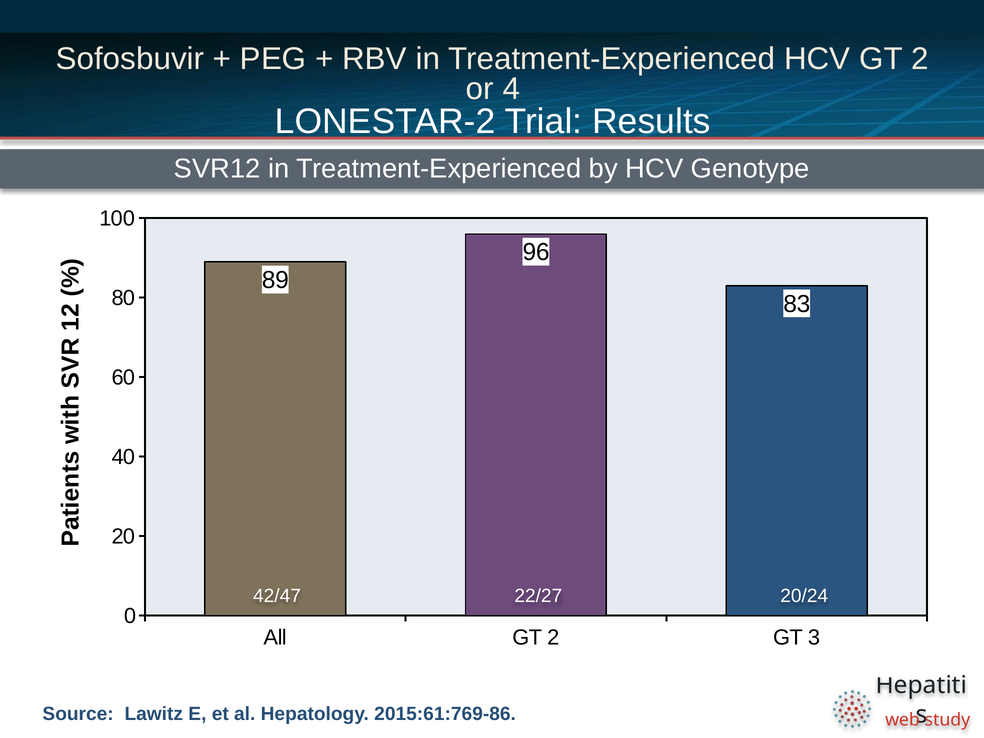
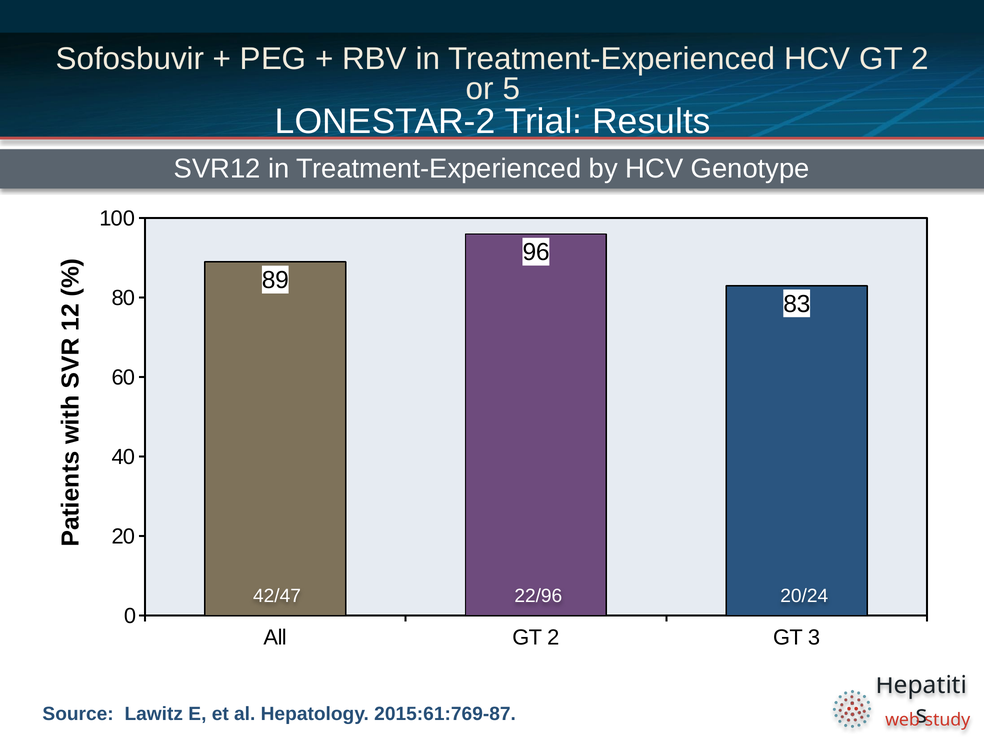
4: 4 -> 5 (511, 89)
22/27: 22/27 -> 22/96 (538, 596)
2015:61:769-86: 2015:61:769-86 -> 2015:61:769-87 (445, 714)
